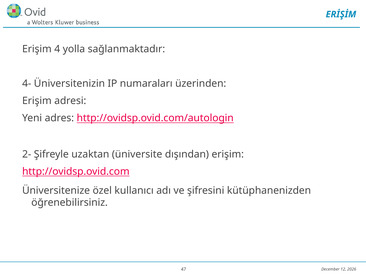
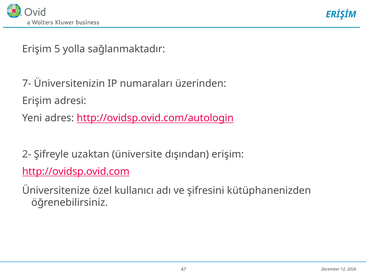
4: 4 -> 5 (57, 49)
4-: 4- -> 7- (27, 84)
